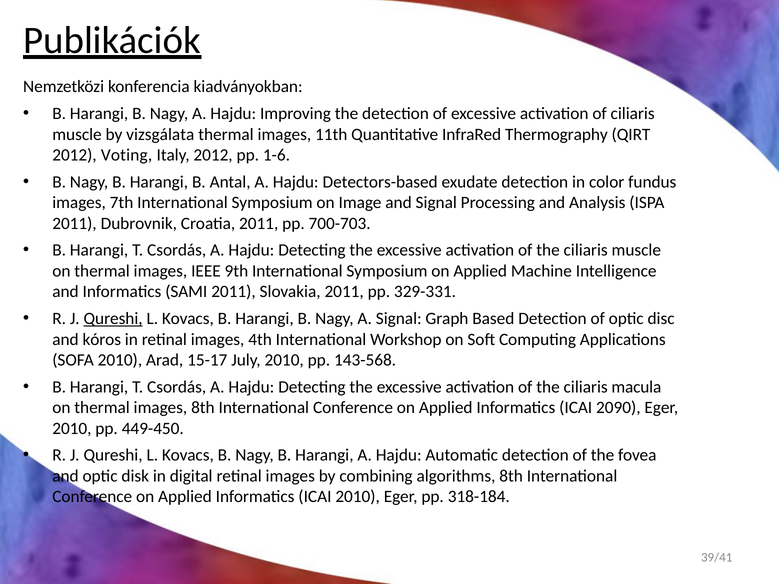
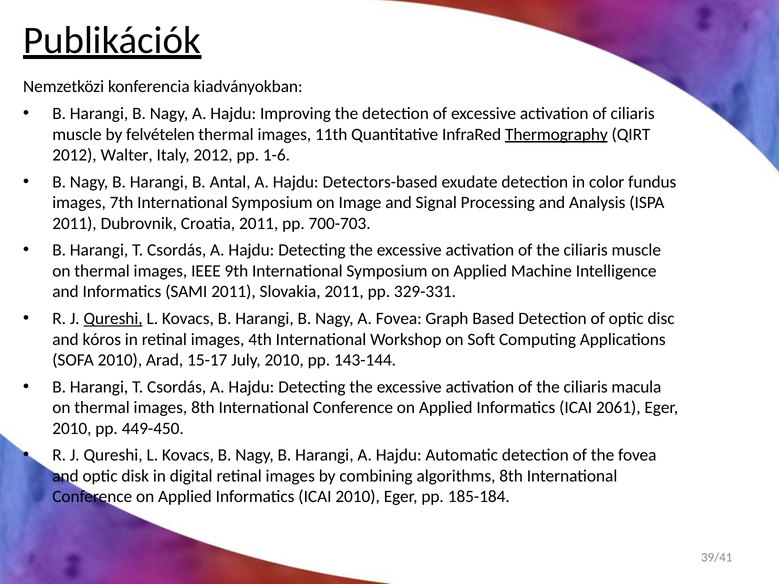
vizsgálata: vizsgálata -> felvételen (160, 134)
Thermography underline: none -> present (556, 134)
Voting: Voting -> Walter (127, 155)
A Signal: Signal -> Fovea (399, 319)
143-568: 143-568 -> 143-144 (365, 360)
2090: 2090 -> 2061 (618, 408)
318-184: 318-184 -> 185-184 (479, 497)
